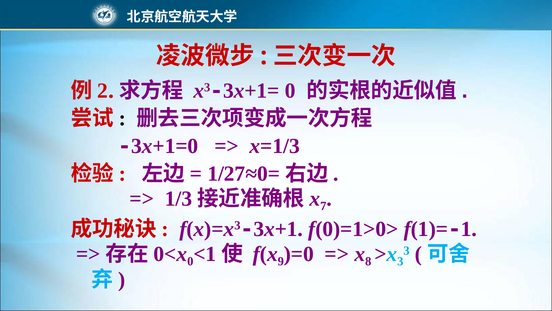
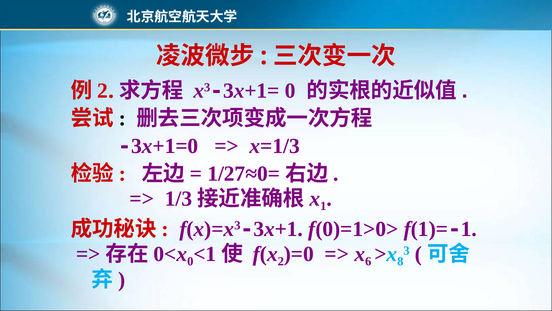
7: 7 -> 1 (323, 206)
9: 9 -> 2 (281, 261)
8: 8 -> 6 (368, 261)
3: 3 -> 8 (400, 261)
